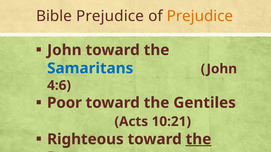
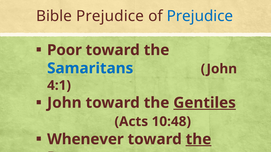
Prejudice colour: orange -> blue (200, 16)
John: John -> Poor (64, 50)
4:6: 4:6 -> 4:1 (59, 86)
Poor: Poor -> John (64, 103)
Gentiles underline: none -> present (205, 103)
10:21: 10:21 -> 10:48 (171, 122)
Righteous: Righteous -> Whenever (85, 140)
